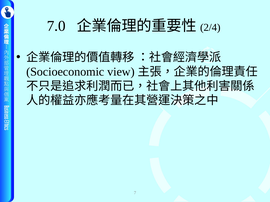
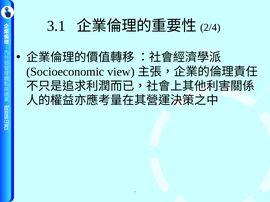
7.0: 7.0 -> 3.1 (56, 26)
